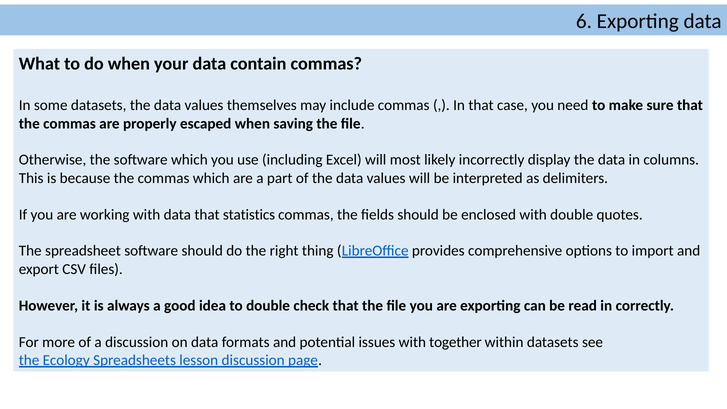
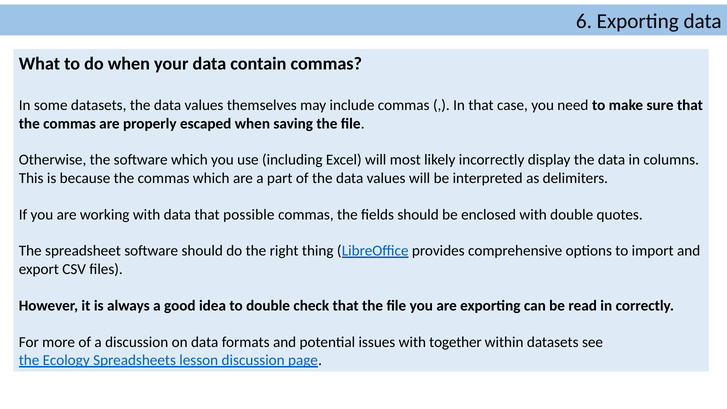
statistics: statistics -> possible (249, 214)
